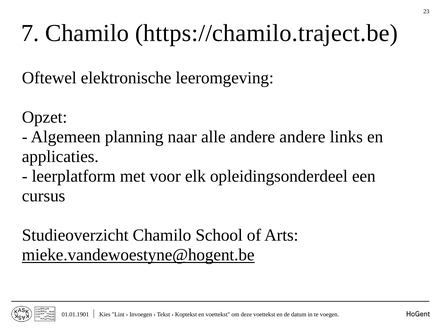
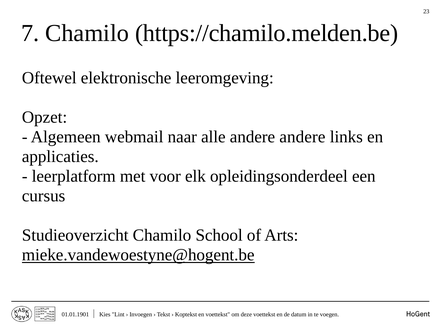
https://chamilo.traject.be: https://chamilo.traject.be -> https://chamilo.melden.be (267, 33)
planning: planning -> webmail (134, 137)
